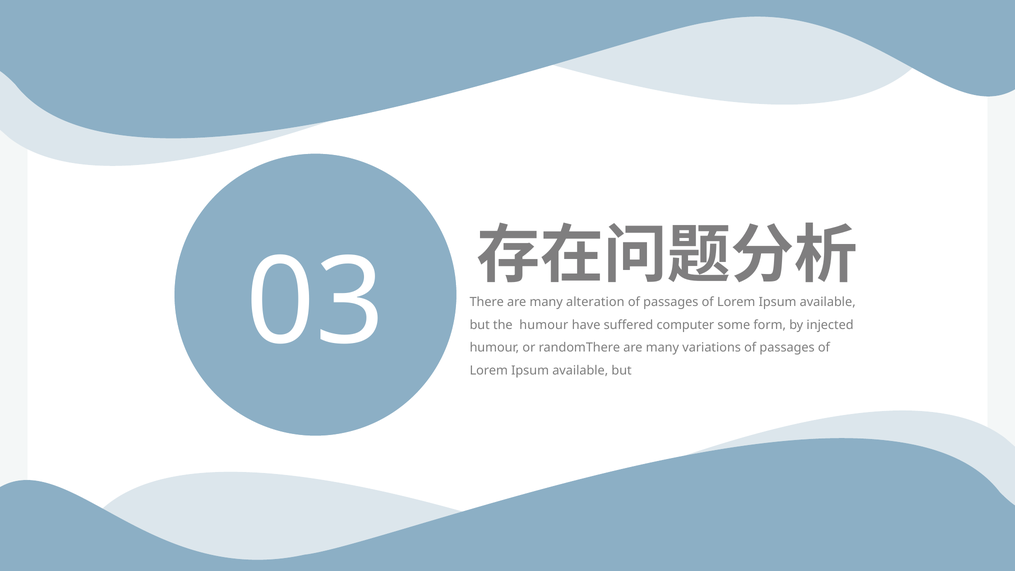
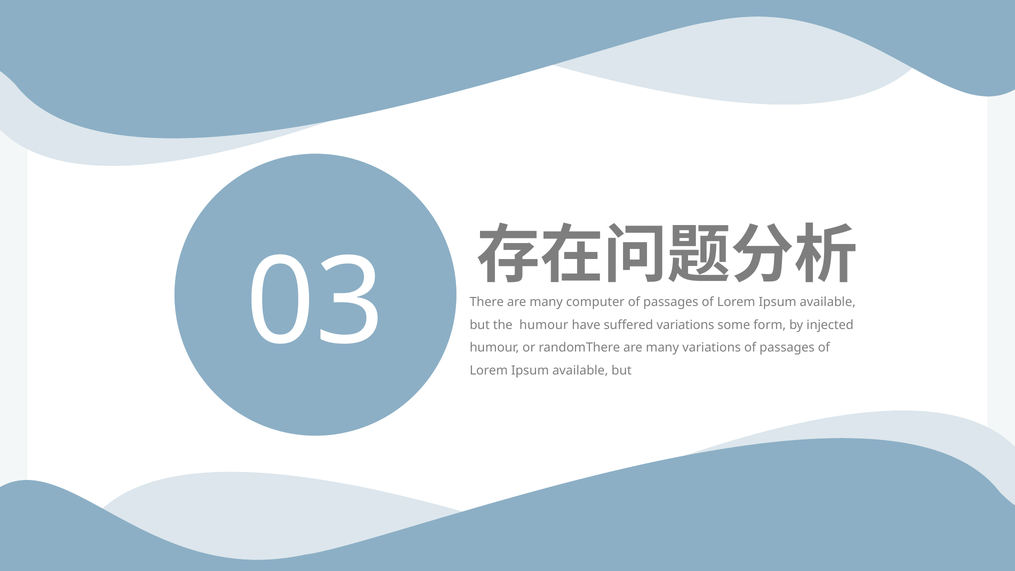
alteration: alteration -> computer (595, 302)
suffered computer: computer -> variations (685, 325)
